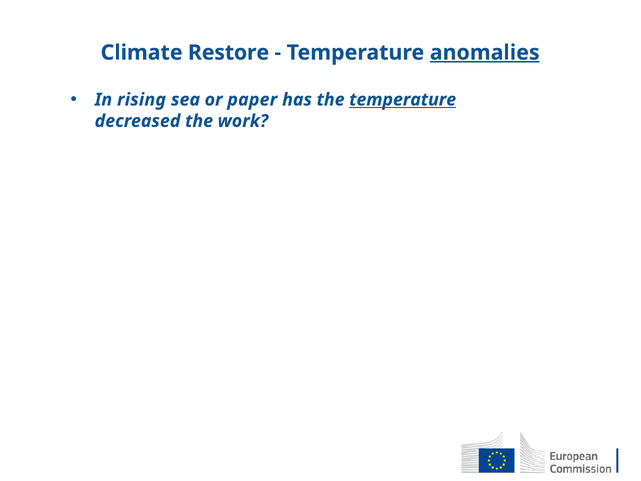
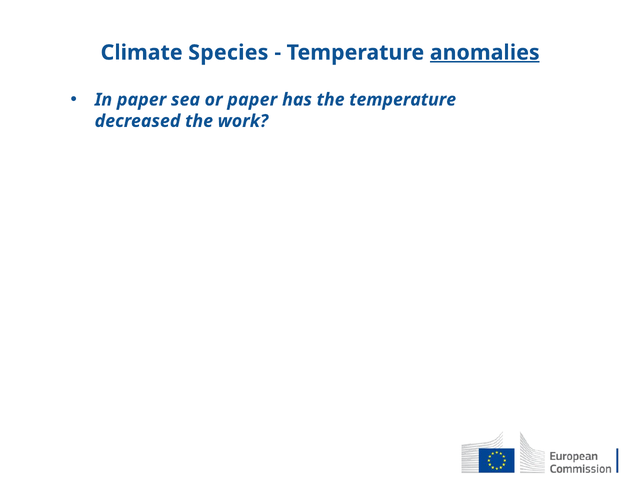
Restore: Restore -> Species (228, 53)
In rising: rising -> paper (142, 100)
temperature underline: present -> none (403, 100)
